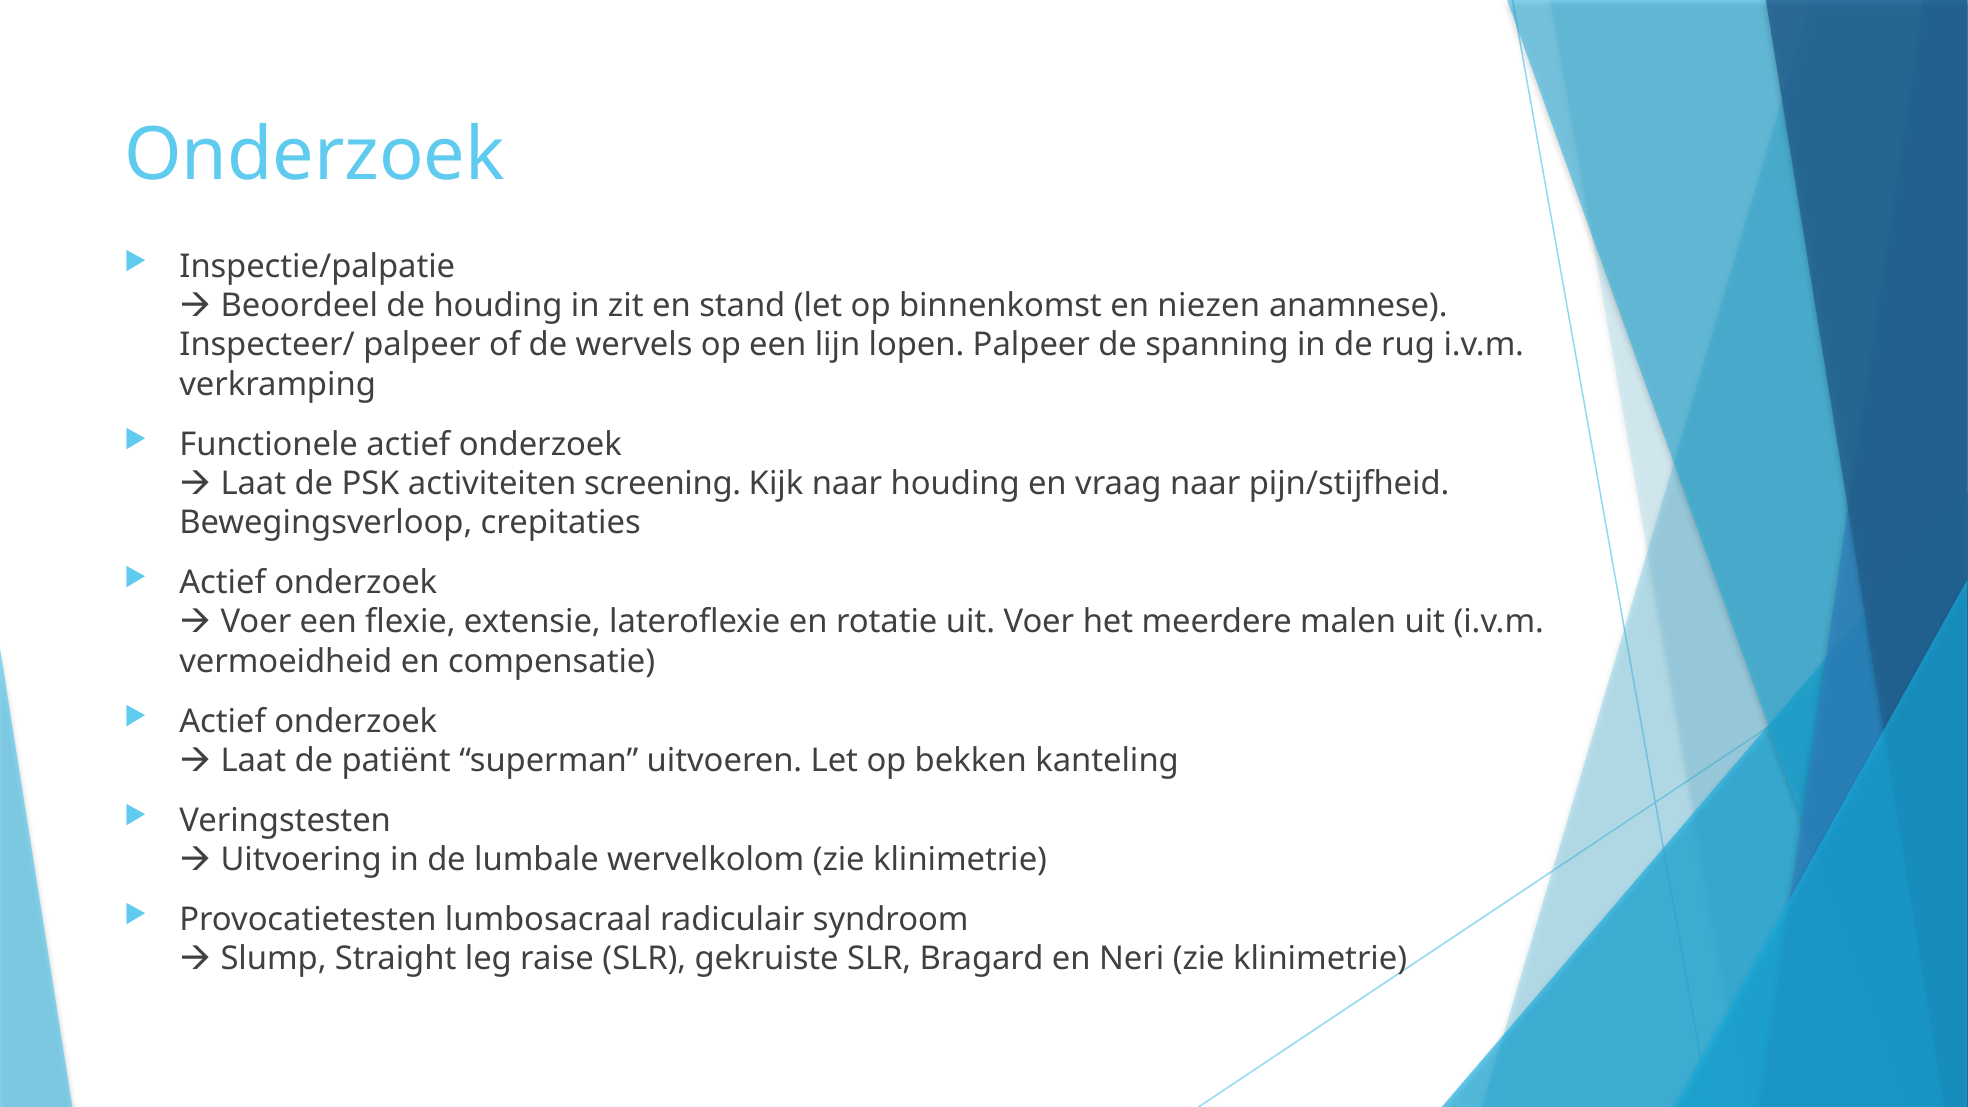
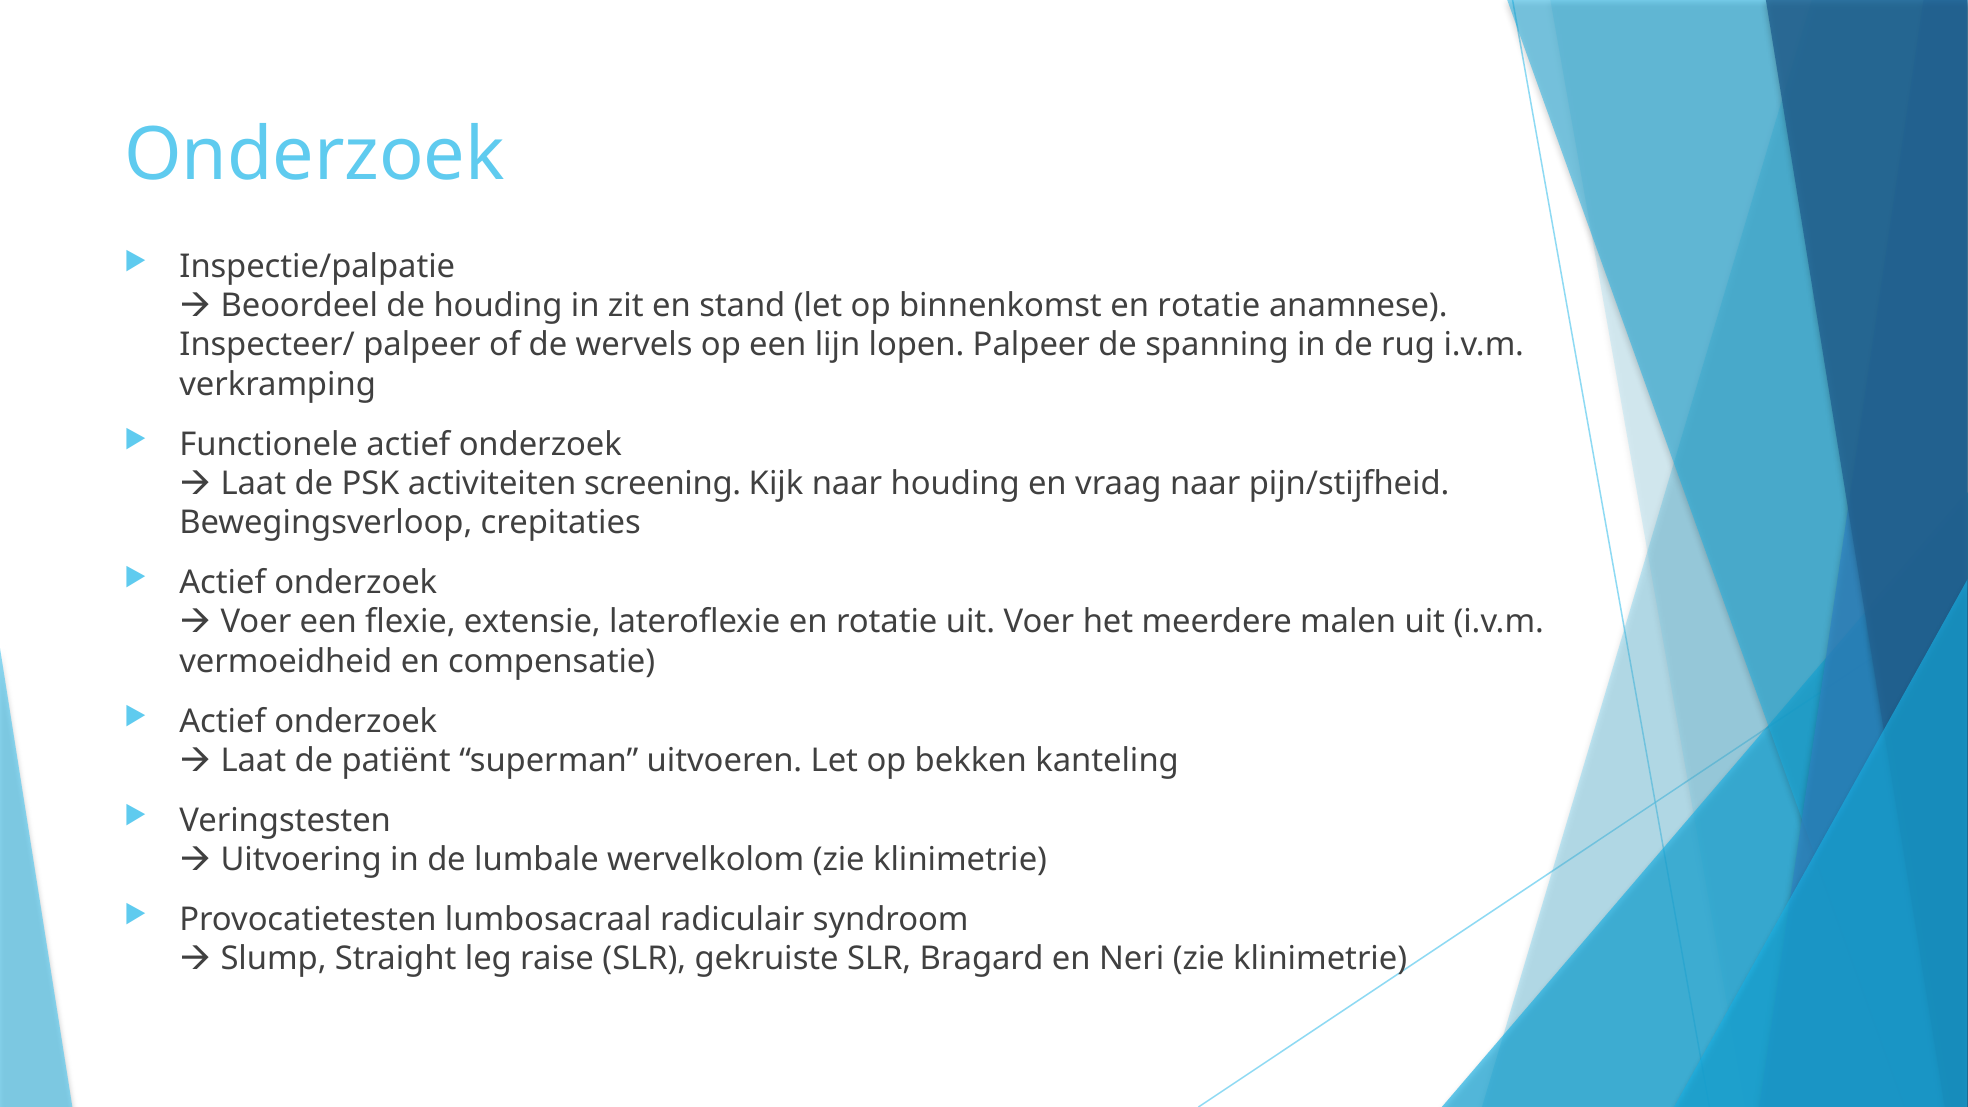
binnenkomst en niezen: niezen -> rotatie (1209, 306)
